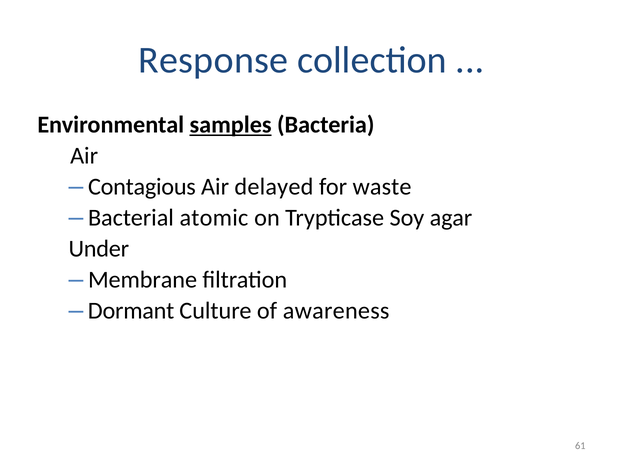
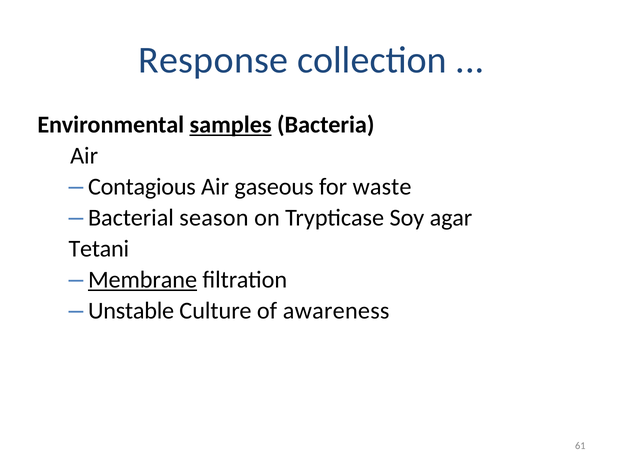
delayed: delayed -> gaseous (274, 187)
atomic: atomic -> season (214, 218)
Under: Under -> Tetani (99, 249)
Membrane underline: none -> present (143, 280)
Dormant: Dormant -> Unstable (131, 311)
